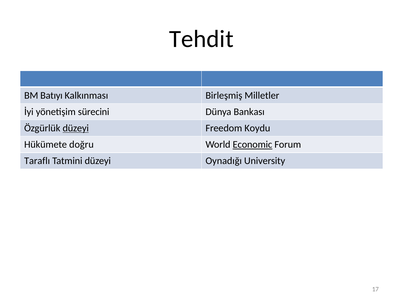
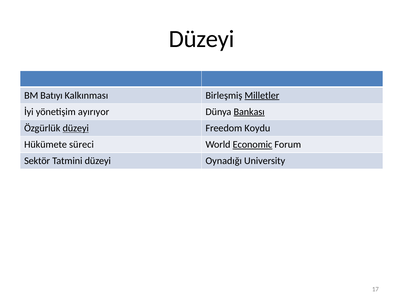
Tehdit: Tehdit -> Düzeyi (202, 39)
Milletler underline: none -> present (262, 95)
sürecini: sürecini -> ayırıyor (94, 111)
Bankası underline: none -> present (249, 111)
doğru: doğru -> süreci (81, 144)
Taraflı: Taraflı -> Sektör (37, 161)
